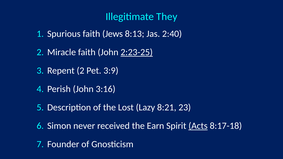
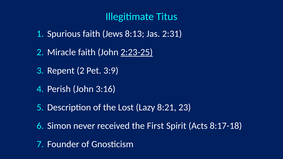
They: They -> Titus (167, 17)
2:40: 2:40 -> 2:31 (172, 34)
Earn: Earn -> First (155, 126)
Acts underline: present -> none (198, 126)
